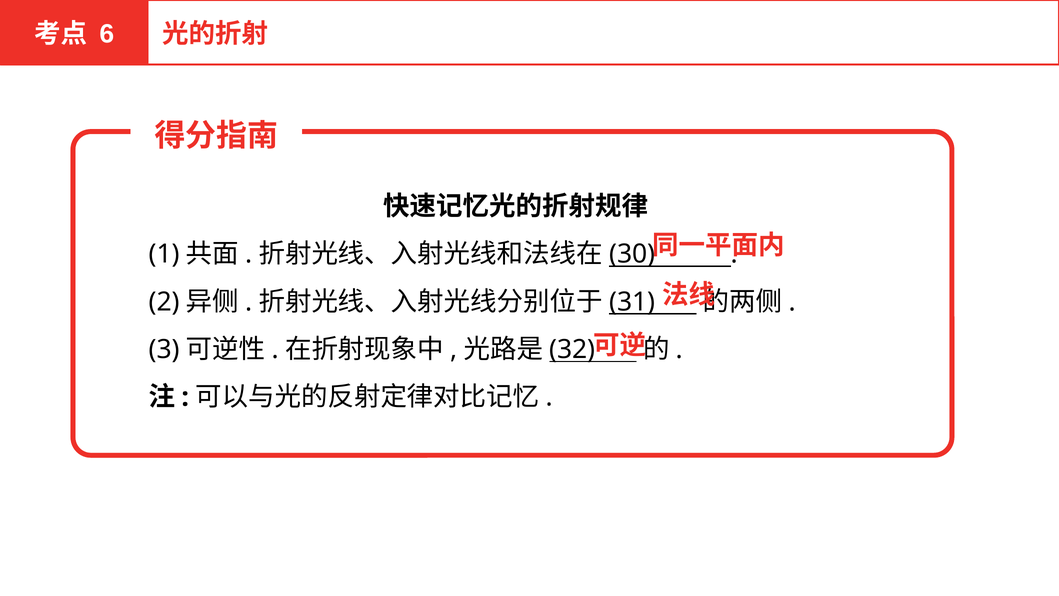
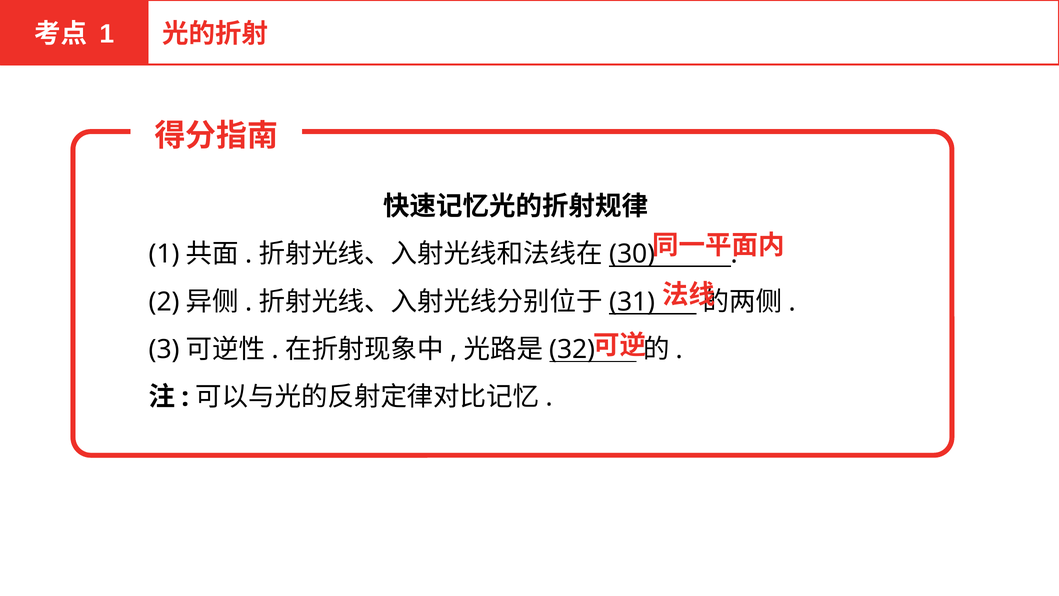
6: 6 -> 1 (107, 34)
